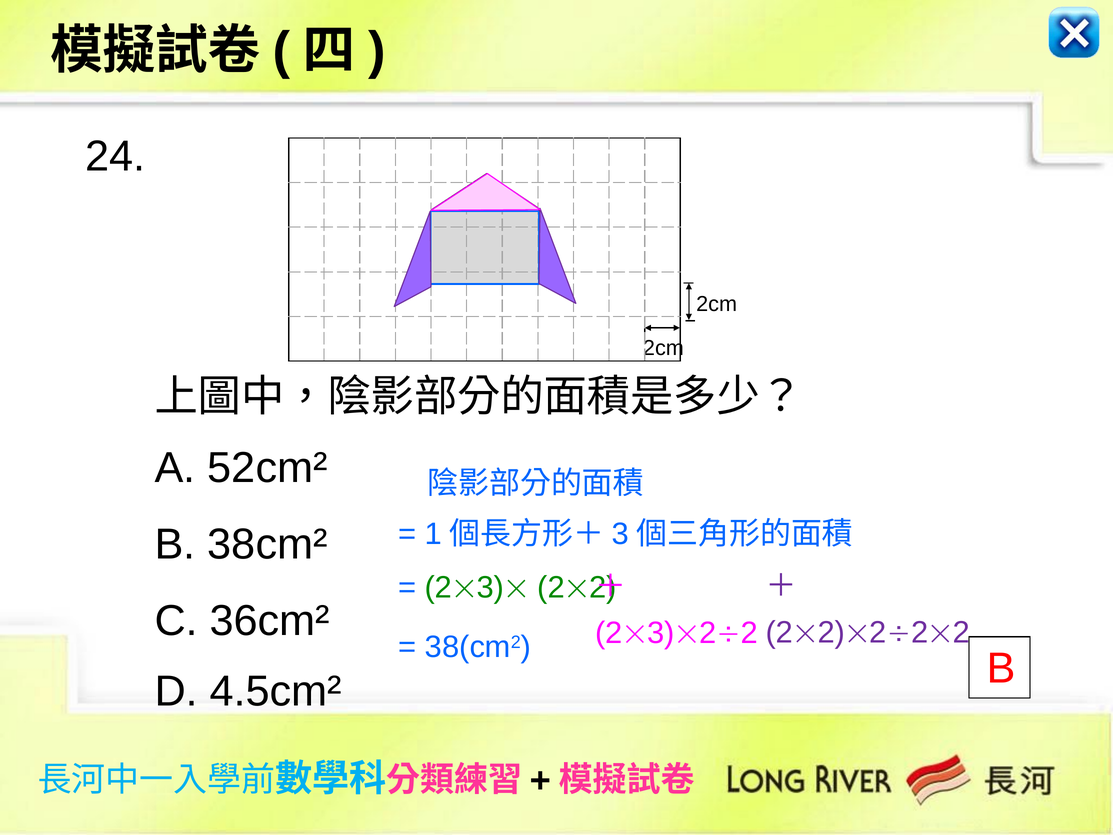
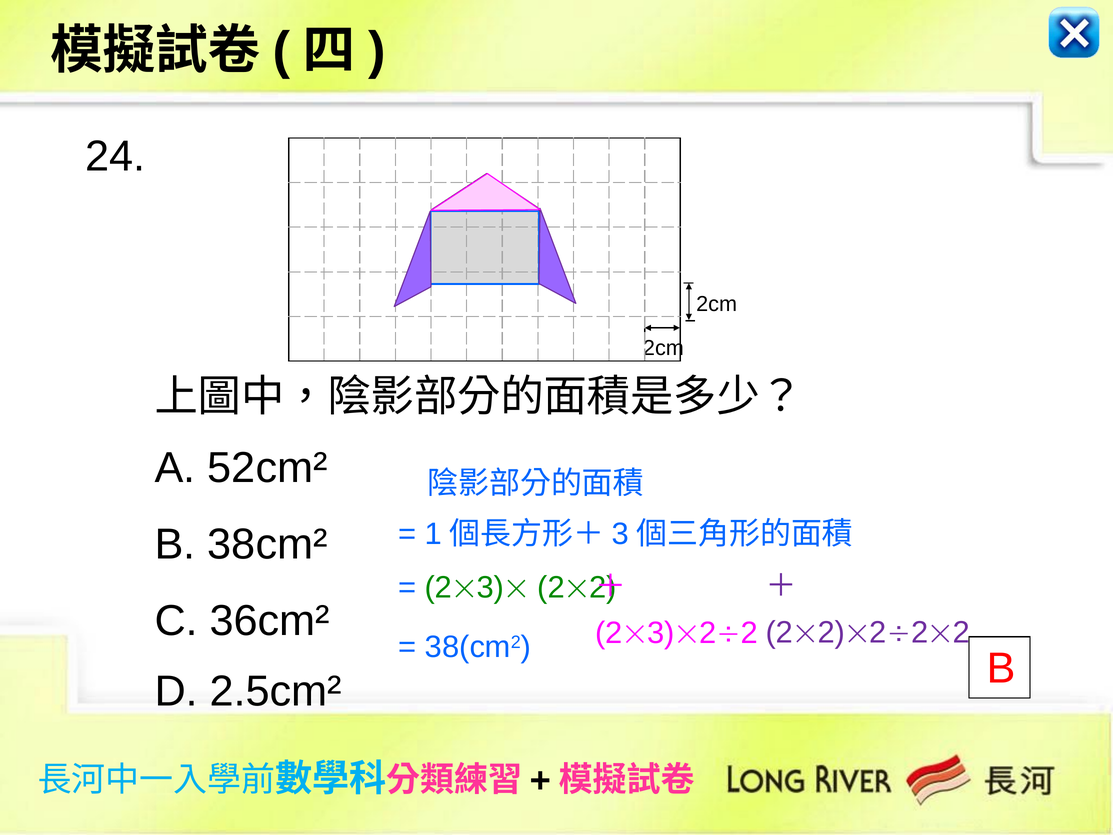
4.5cm²: 4.5cm² -> 2.5cm² (276, 691)
